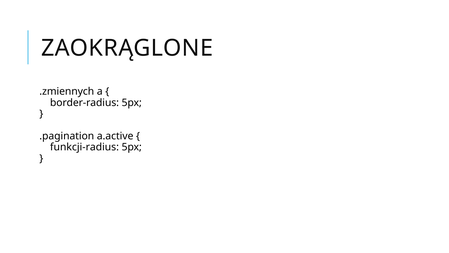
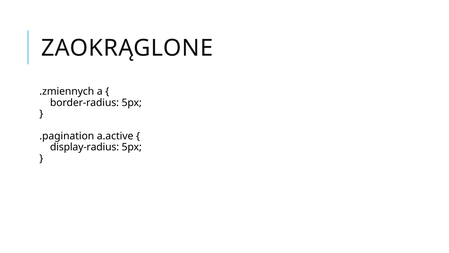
funkcji-radius: funkcji-radius -> display-radius (85, 147)
